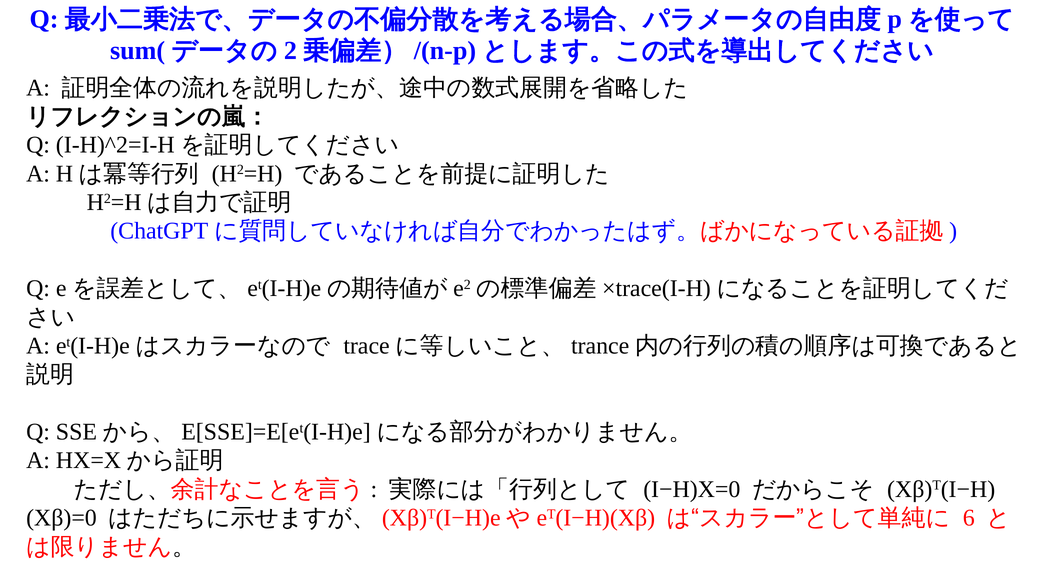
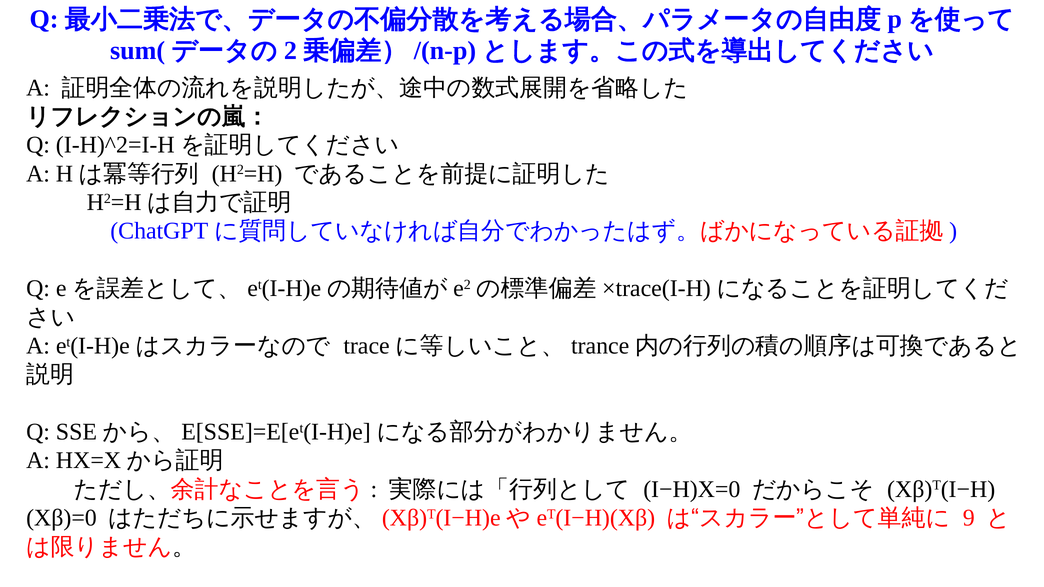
6: 6 -> 9 (969, 518)
